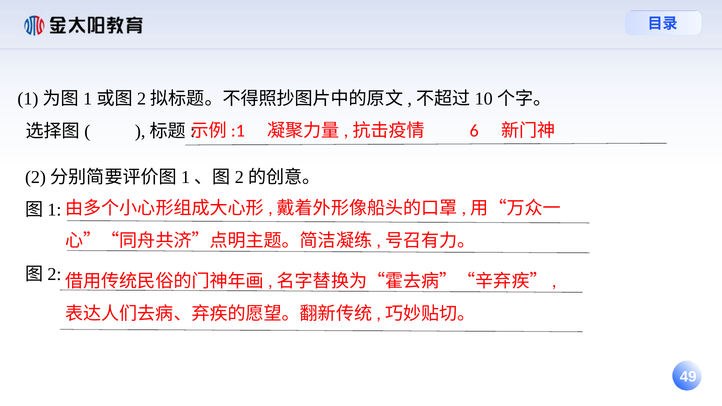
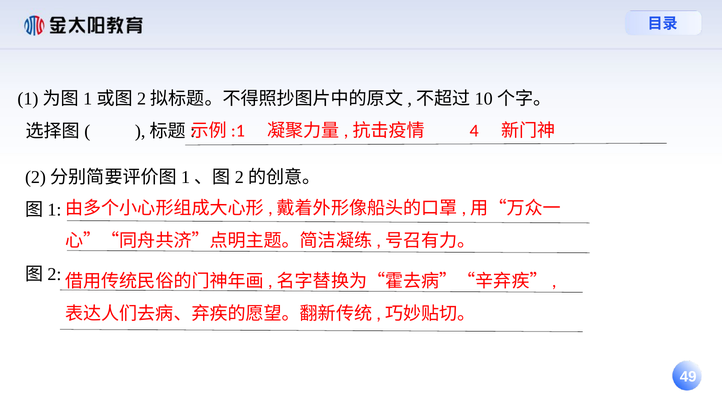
6: 6 -> 4 (474, 131)
